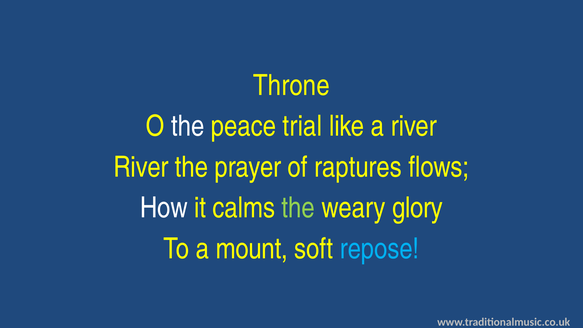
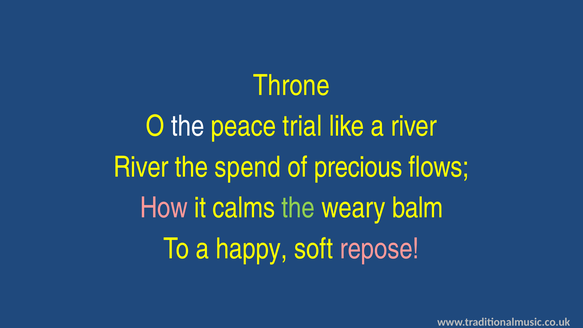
prayer: prayer -> spend (248, 167)
raptures: raptures -> precious (358, 167)
How colour: white -> pink (164, 208)
glory: glory -> balm (418, 208)
mount: mount -> happy (252, 249)
repose colour: light blue -> pink (380, 249)
